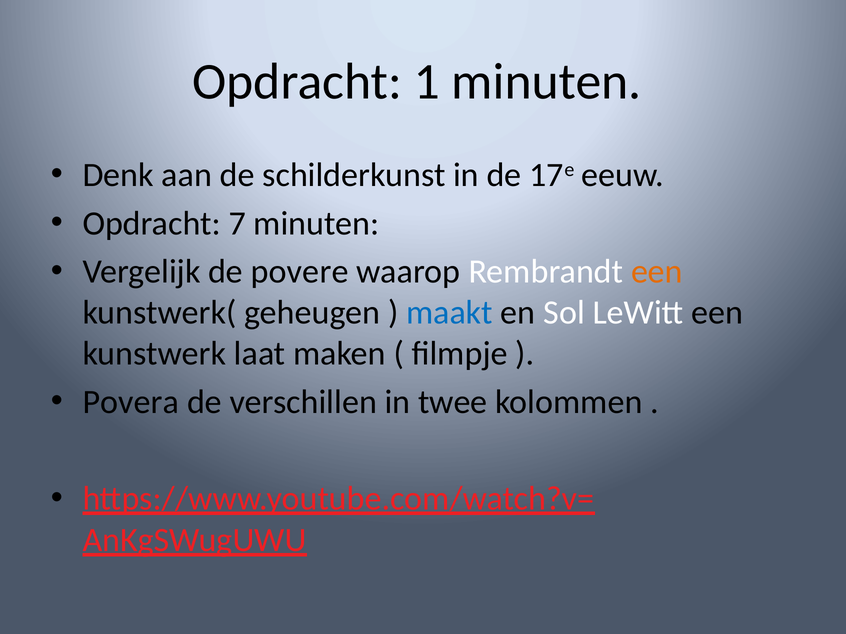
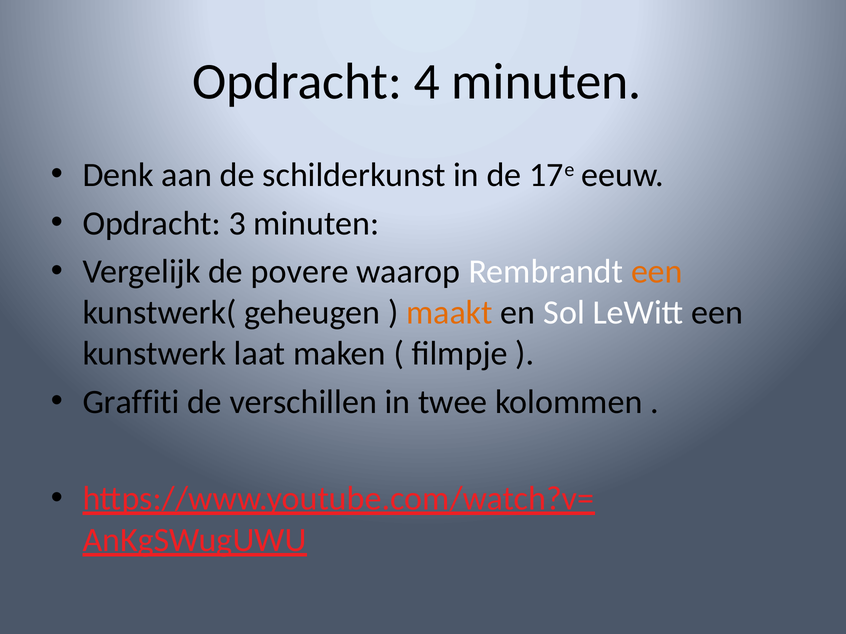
1: 1 -> 4 (427, 82)
7: 7 -> 3 (237, 224)
maakt colour: blue -> orange (449, 313)
Povera: Povera -> Graffiti (131, 402)
